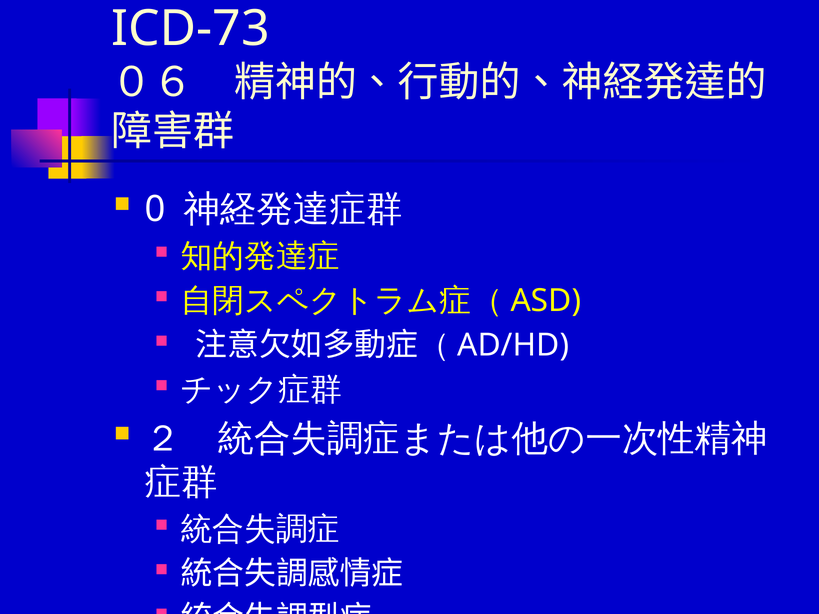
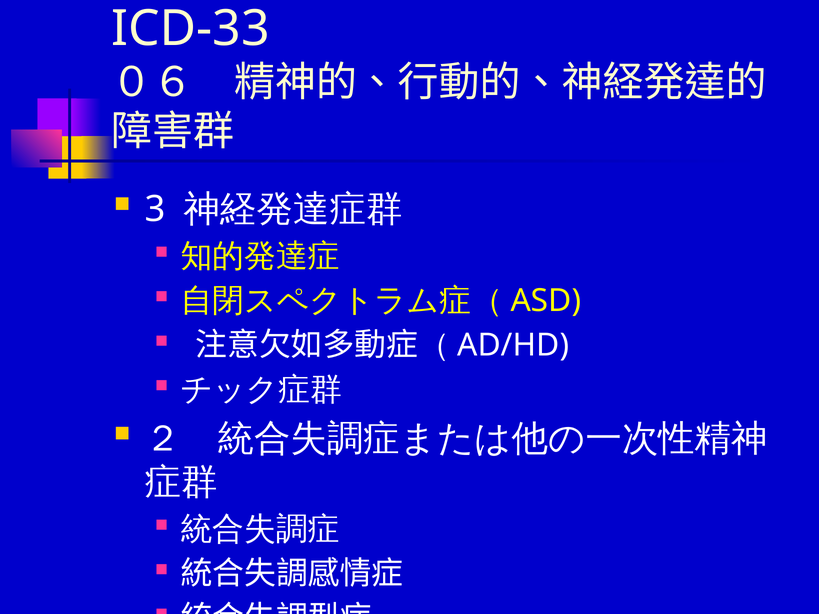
ICD-73: ICD-73 -> ICD-33 (190, 29)
0: 0 -> 3 (155, 209)
